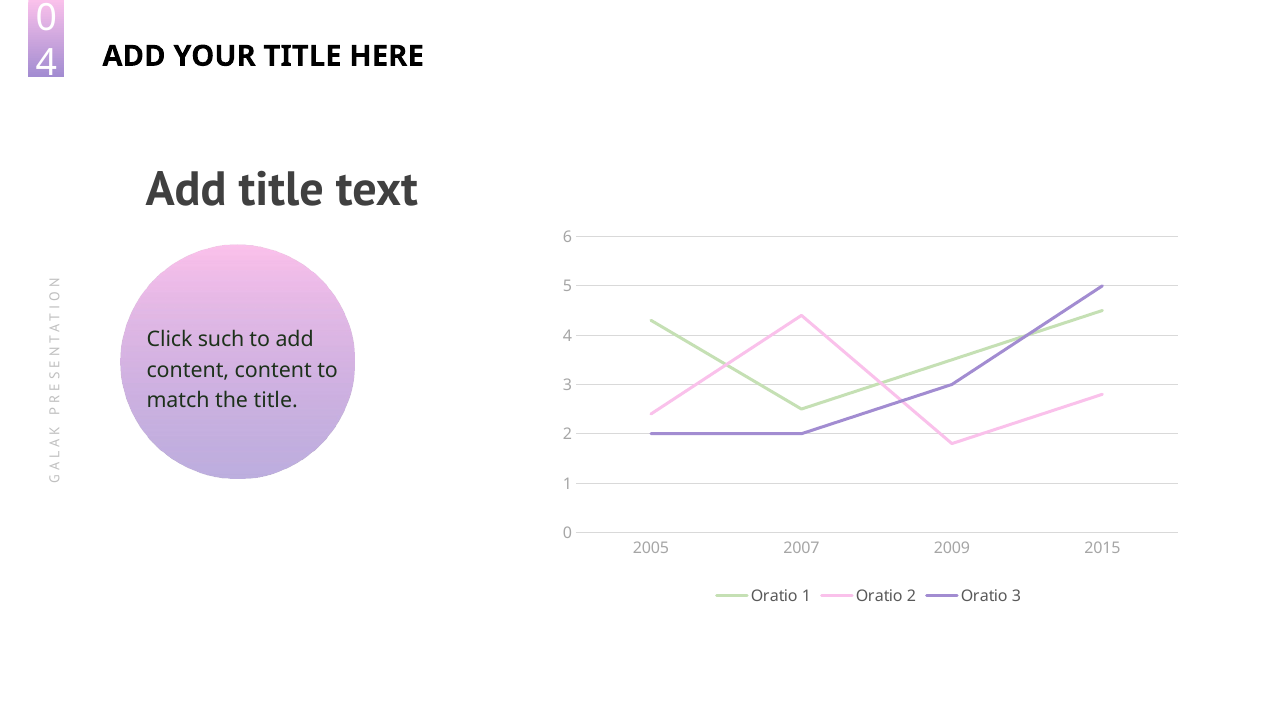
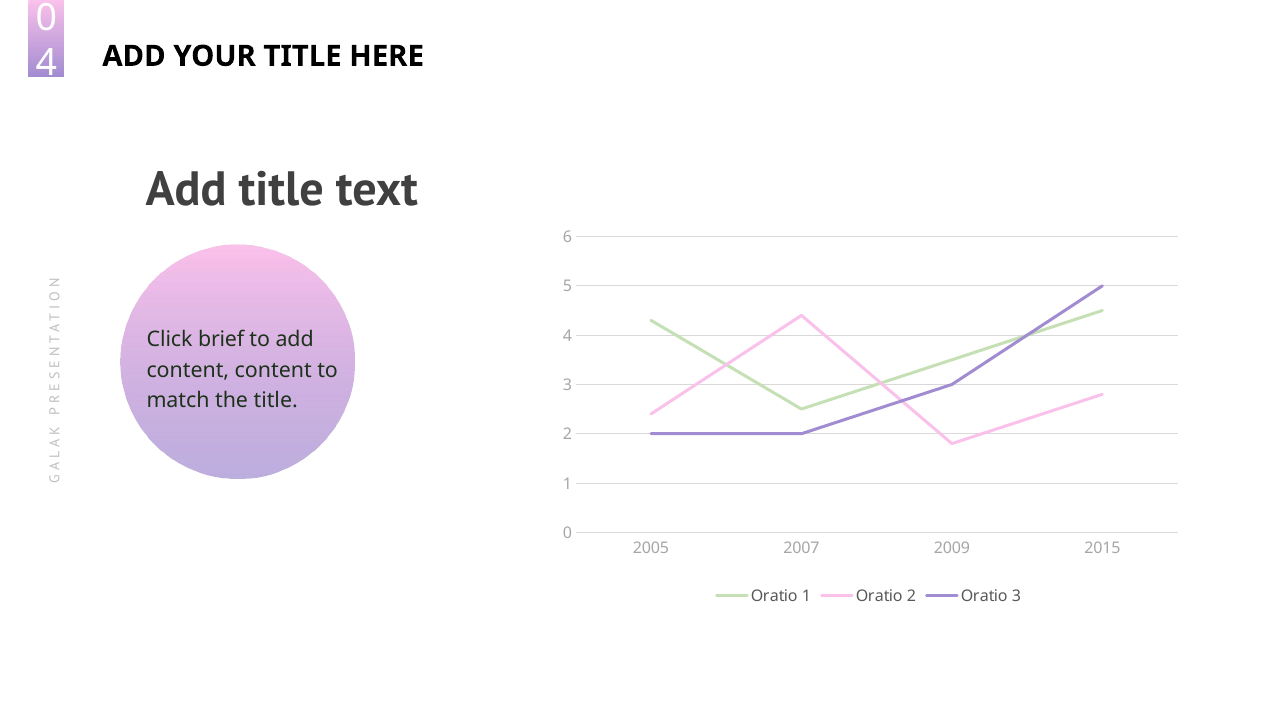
such: such -> brief (221, 339)
